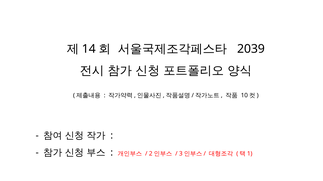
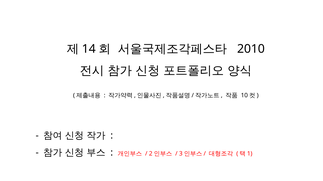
2039: 2039 -> 2010 (251, 49)
